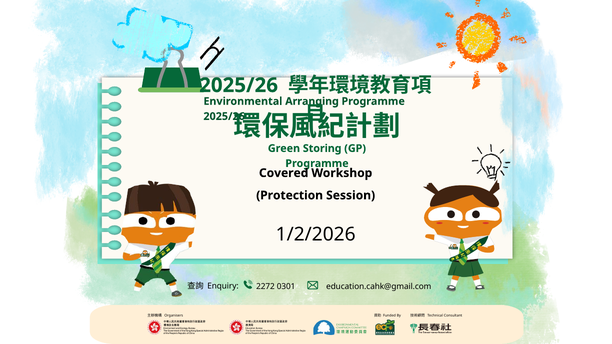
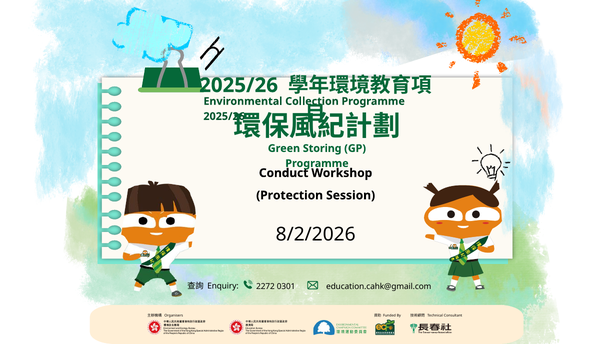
Arranging: Arranging -> Collection (312, 101)
Covered: Covered -> Conduct (284, 173)
1/2/2026: 1/2/2026 -> 8/2/2026 (316, 235)
